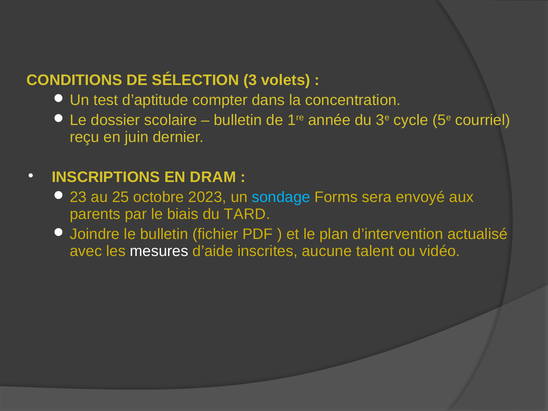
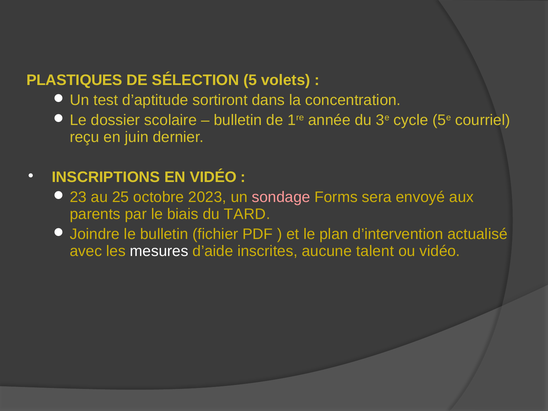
CONDITIONS: CONDITIONS -> PLASTIQUES (74, 80)
3: 3 -> 5 (250, 80)
compter: compter -> sortiront (220, 100)
EN DRAM: DRAM -> VIDÉO (213, 177)
sondage colour: light blue -> pink (281, 197)
